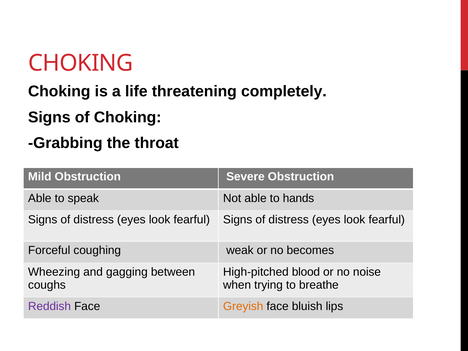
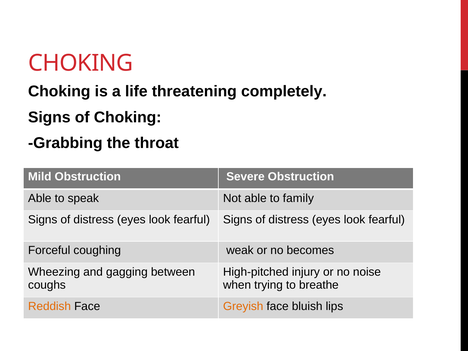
hands: hands -> family (298, 198)
blood: blood -> injury (306, 272)
Reddish colour: purple -> orange (50, 306)
